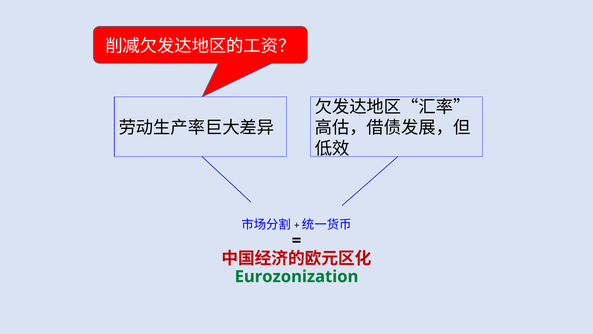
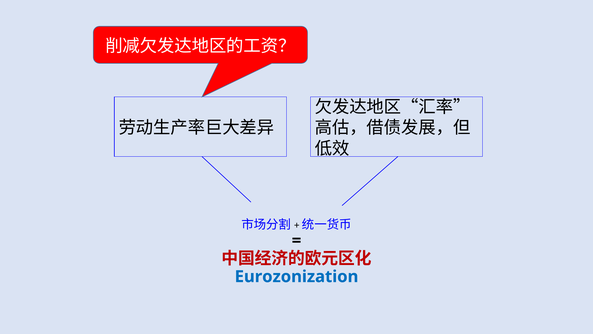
Eurozonization colour: green -> blue (297, 276)
